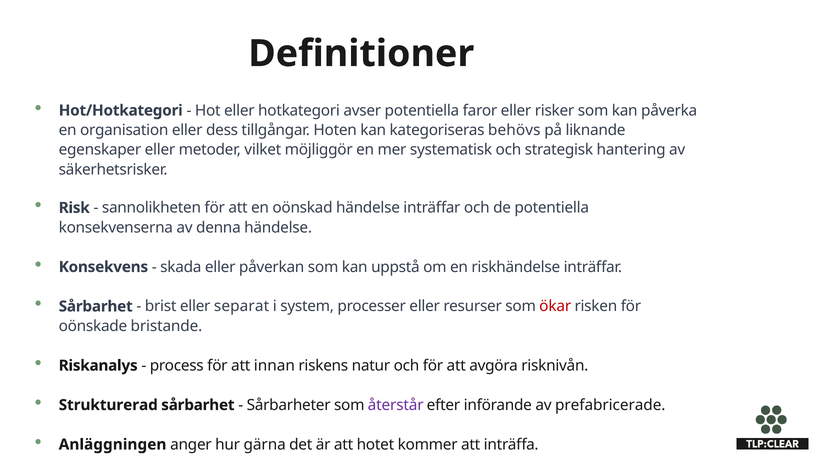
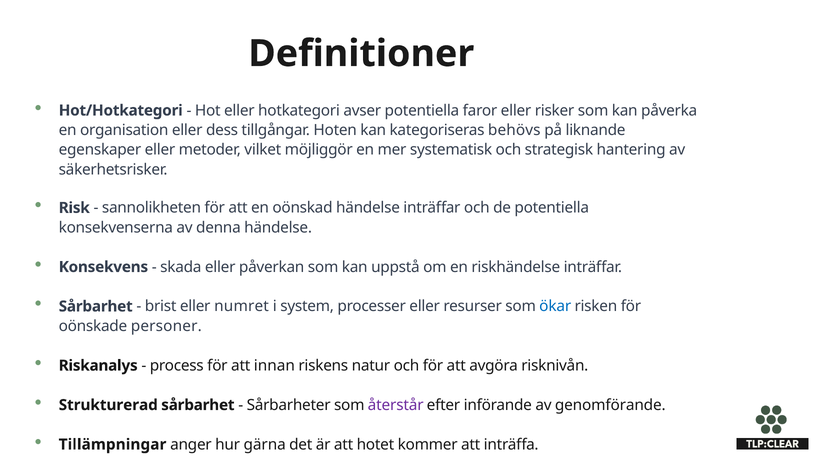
separat: separat -> numret (242, 307)
ökar colour: red -> blue (555, 307)
bristande: bristande -> personer (166, 326)
prefabricerade: prefabricerade -> genomförande (610, 405)
Anläggningen: Anläggningen -> Tillämpningar (113, 445)
